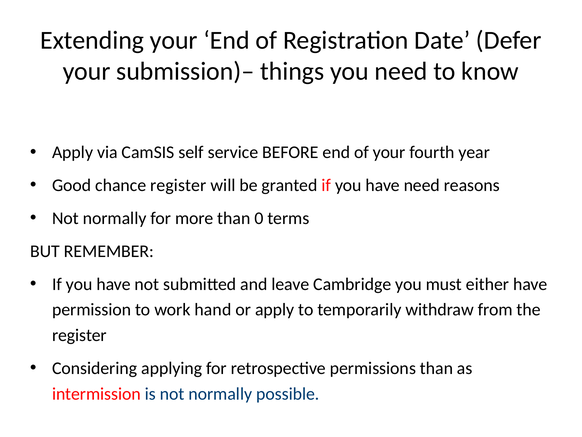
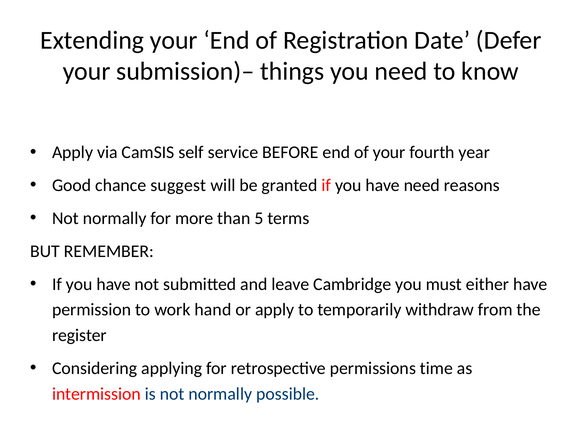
chance register: register -> suggest (178, 185)
0: 0 -> 5 (259, 218)
permissions than: than -> time (436, 368)
